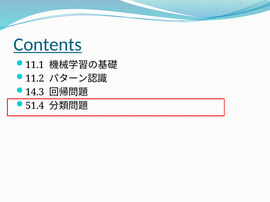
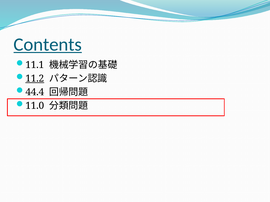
11.2 underline: none -> present (35, 79)
14.3: 14.3 -> 44.4 (35, 92)
51.4: 51.4 -> 11.0 (35, 106)
